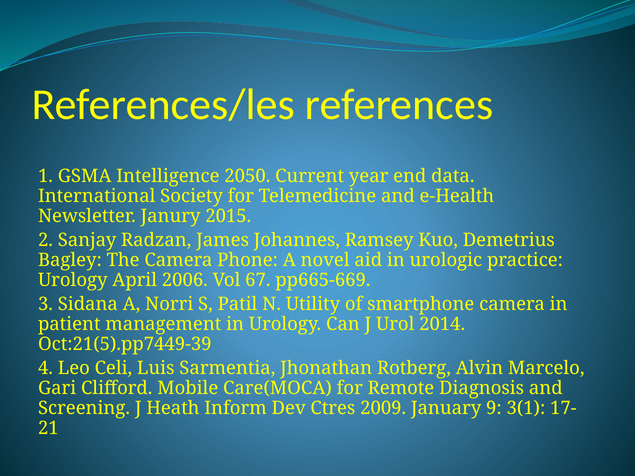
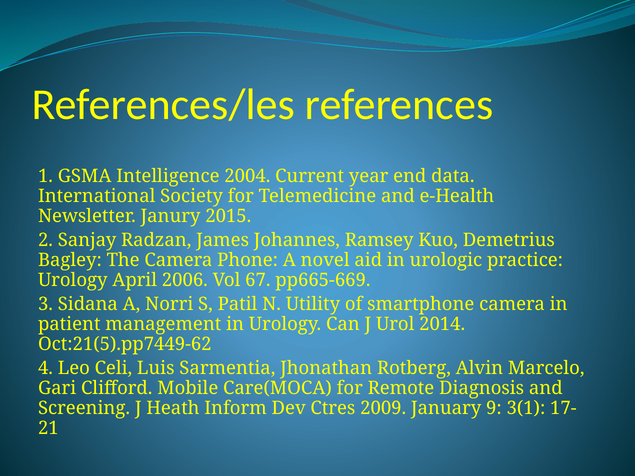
2050: 2050 -> 2004 (247, 176)
Oct:21(5).pp7449-39: Oct:21(5).pp7449-39 -> Oct:21(5).pp7449-62 (125, 344)
